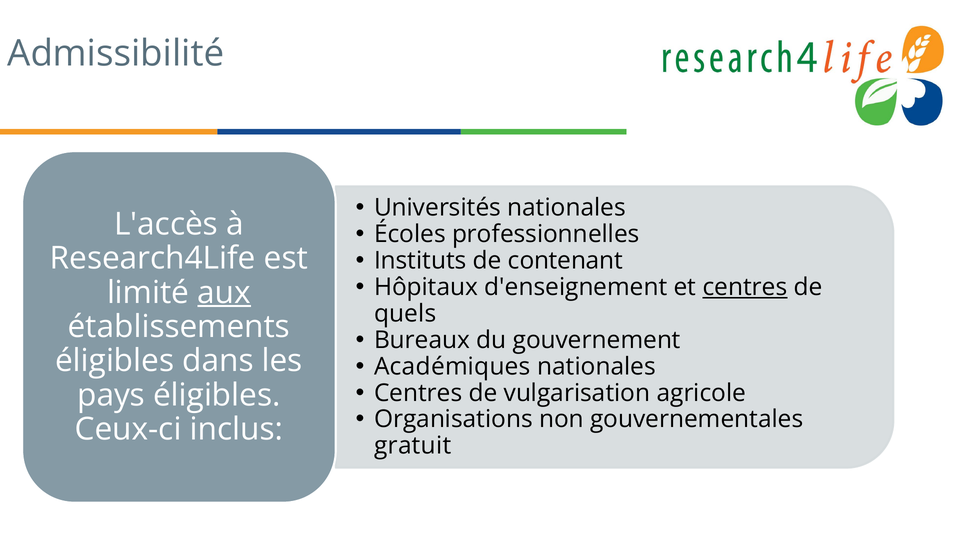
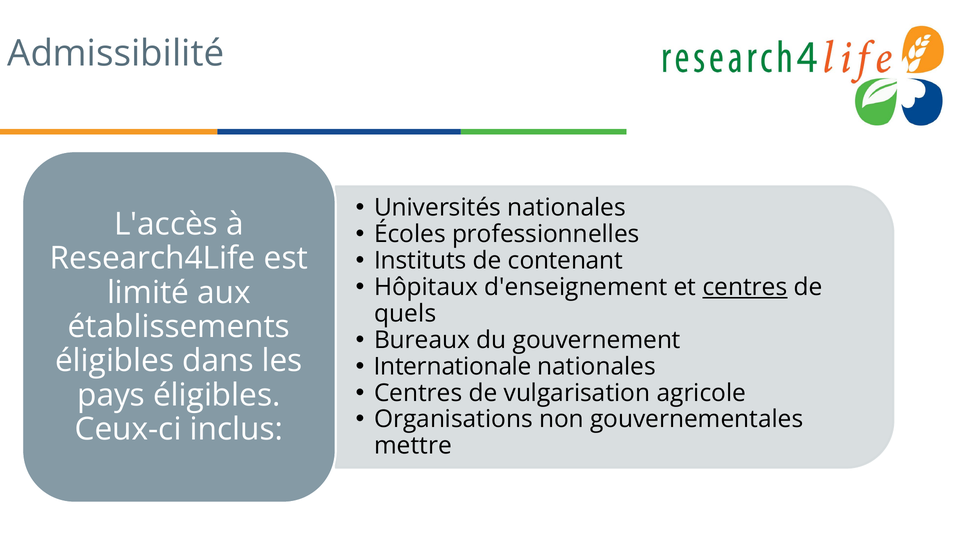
aux underline: present -> none (224, 293)
Académiques: Académiques -> Internationale (453, 367)
gratuit: gratuit -> mettre (413, 446)
